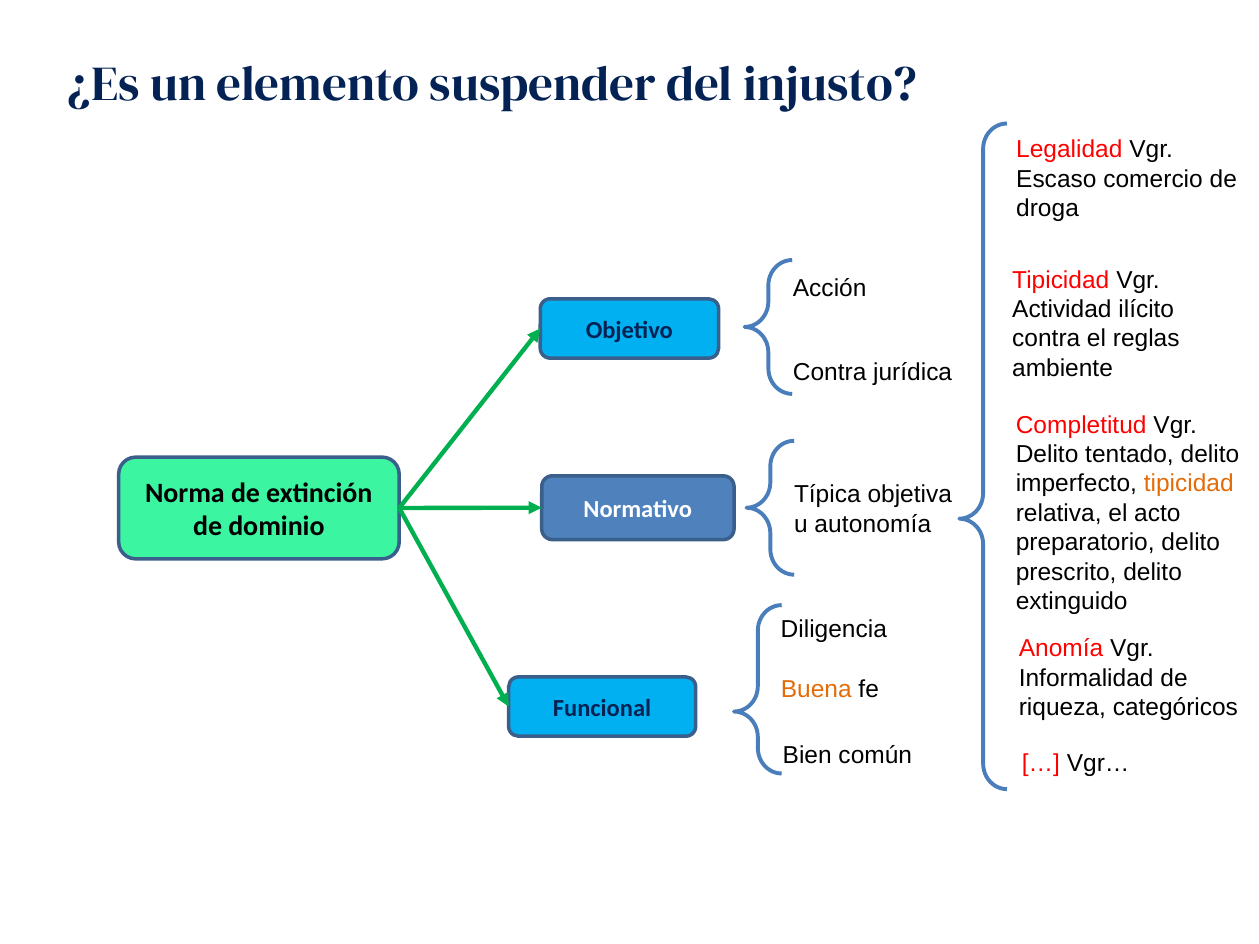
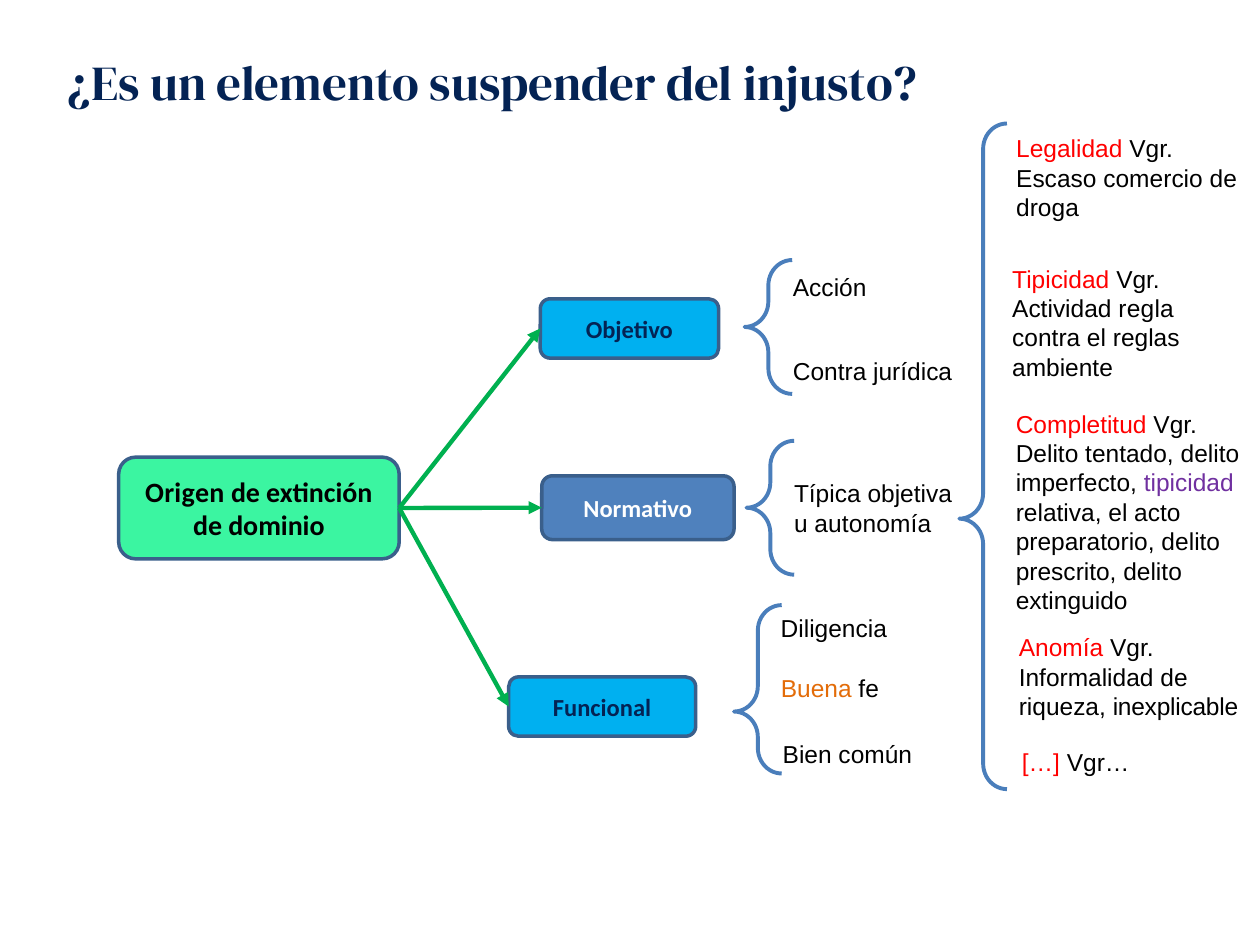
ilícito: ilícito -> regla (1146, 310)
tipicidad colour: orange -> purple (1189, 484)
Norma: Norma -> Origen (185, 493)
categóricos: categóricos -> inexplicable (1175, 708)
